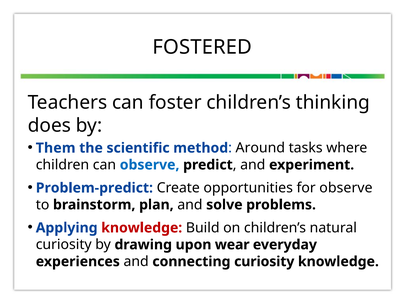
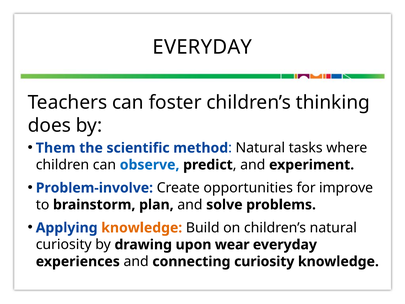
FOSTERED: FOSTERED -> EVERYDAY (202, 47)
Around: Around -> Natural (260, 148)
Problem-predict: Problem-predict -> Problem-involve (94, 188)
for observe: observe -> improve (346, 188)
knowledge colour: red -> orange (142, 228)
